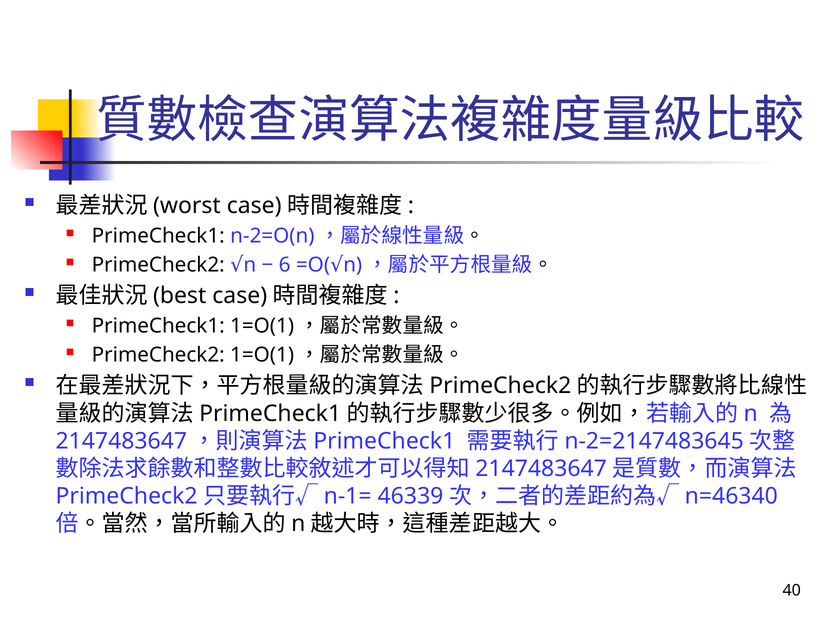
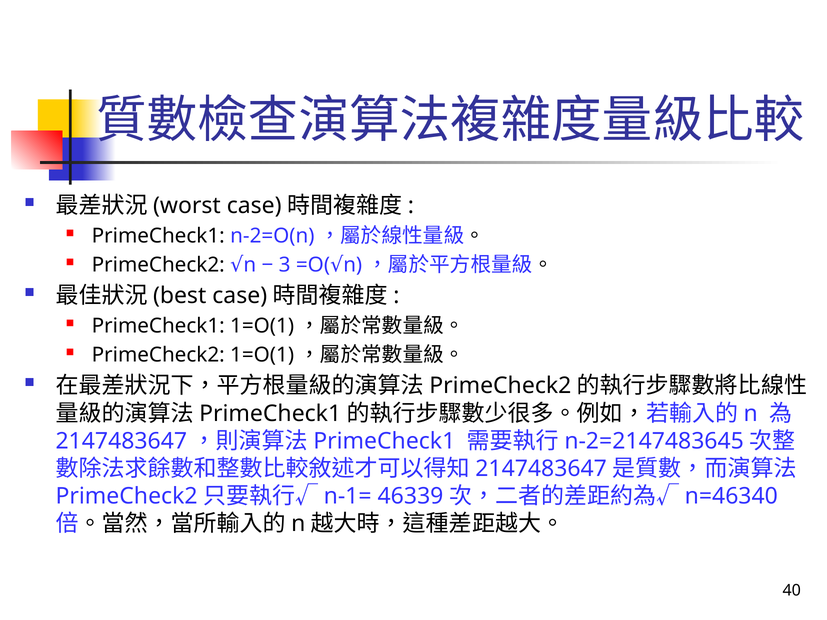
6: 6 -> 3 (285, 265)
